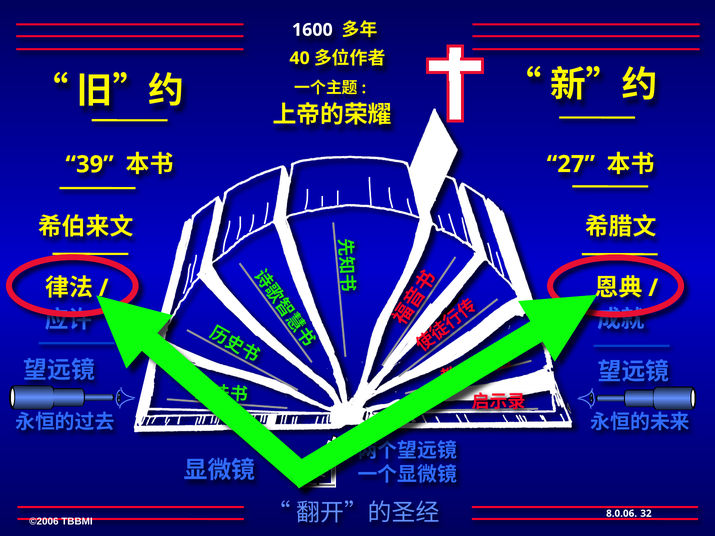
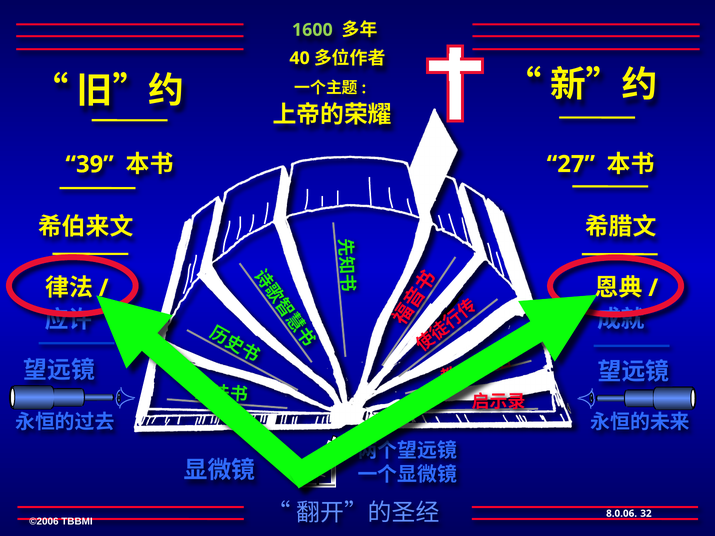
1600 colour: white -> light green (312, 30)
